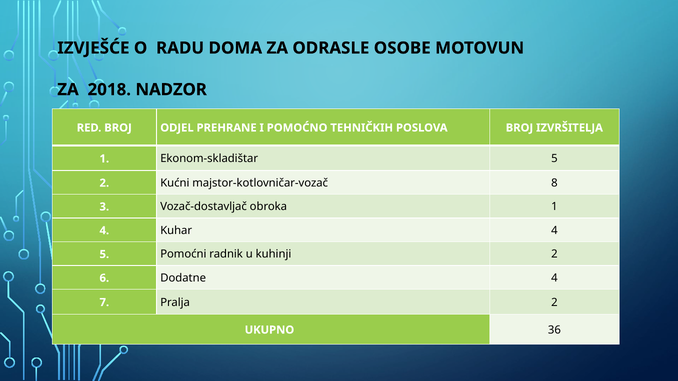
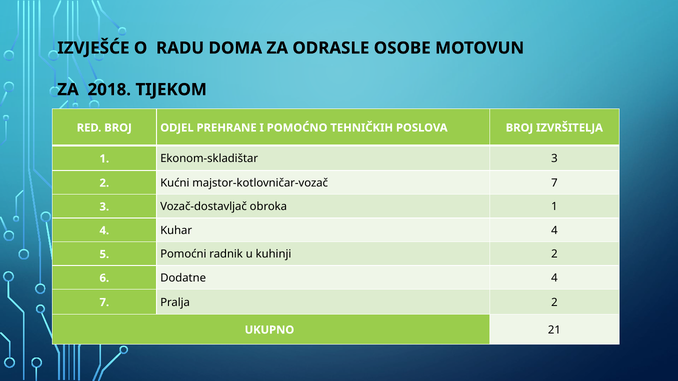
NADZOR: NADZOR -> TIJEKOM (171, 90)
Ekonom-skladištar 5: 5 -> 3 (554, 159)
majstor-kotlovničar-vozač 8: 8 -> 7 (554, 183)
36: 36 -> 21 (554, 330)
